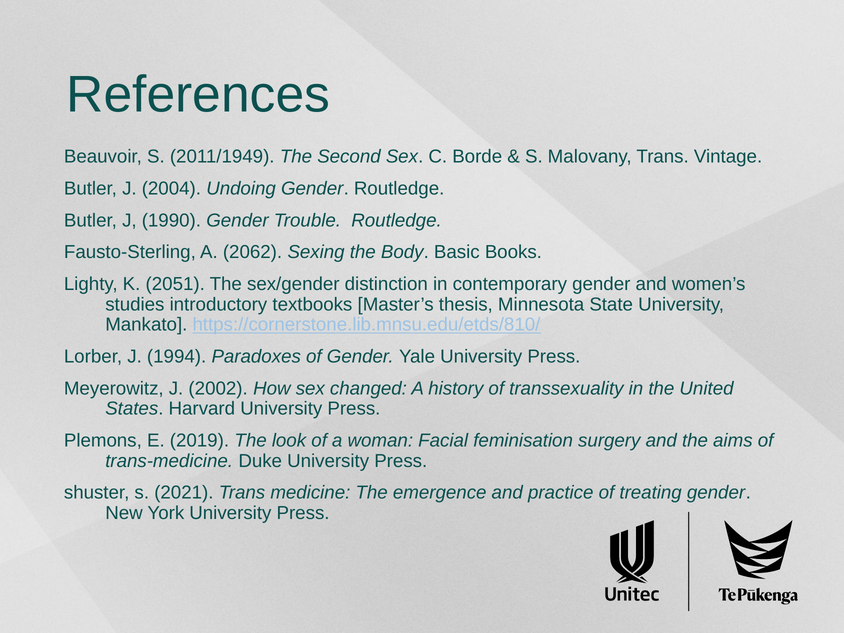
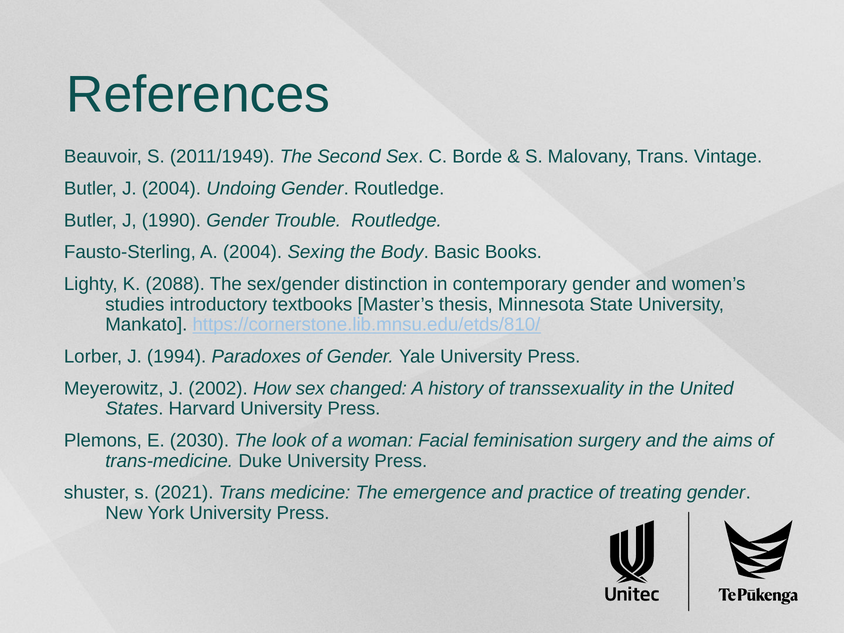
A 2062: 2062 -> 2004 (253, 252)
2051: 2051 -> 2088 (175, 284)
2019: 2019 -> 2030 (199, 441)
